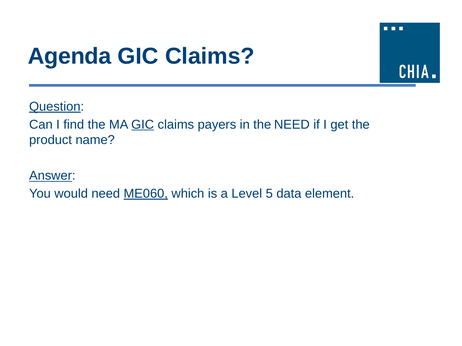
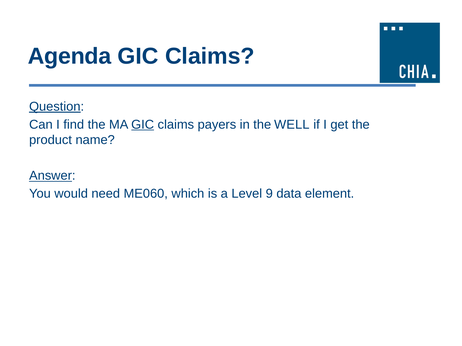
the NEED: NEED -> WELL (292, 125)
ME060 underline: present -> none (146, 194)
5: 5 -> 9 (269, 194)
